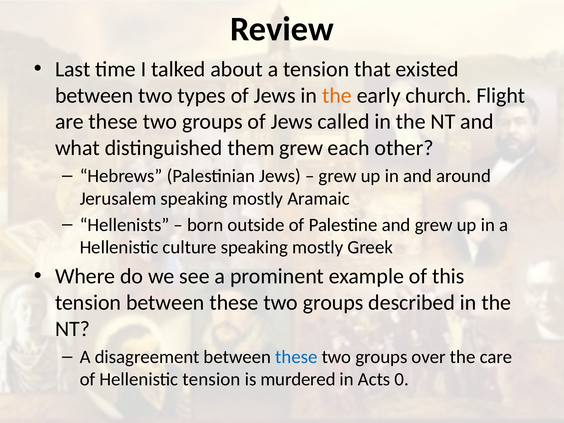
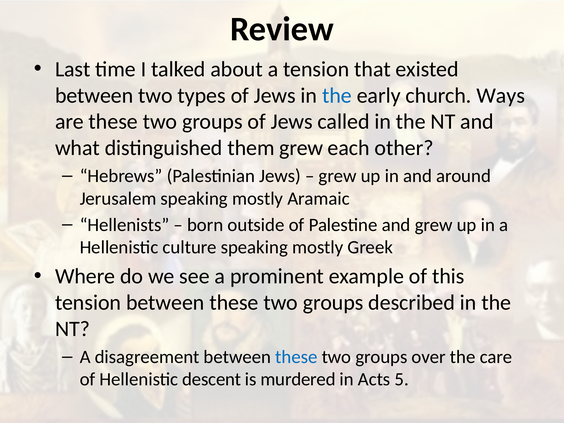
the colour: orange -> blue (337, 95)
Flight: Flight -> Ways (501, 95)
Hellenistic tension: tension -> descent (212, 379)
0: 0 -> 5 (402, 379)
